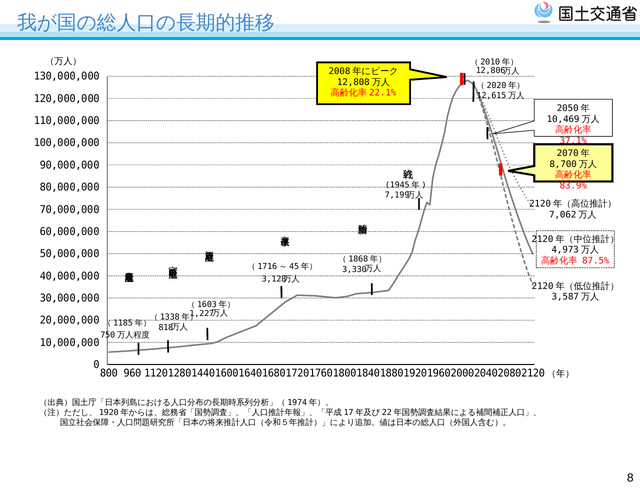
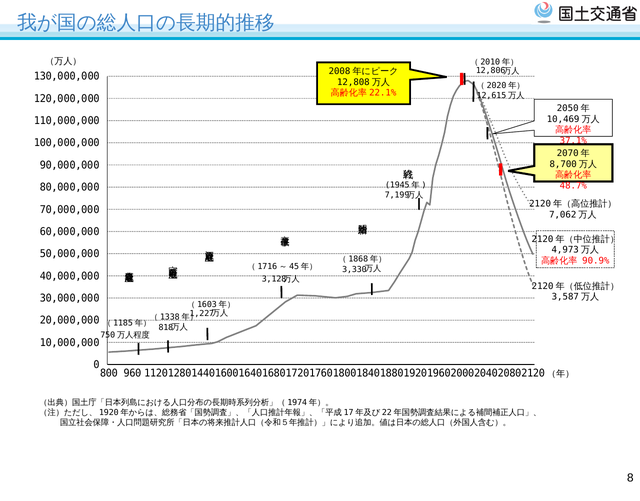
83.9%: 83.9% -> 48.7% (573, 186)
87.5%: 87.5% -> 90.9% (596, 261)
